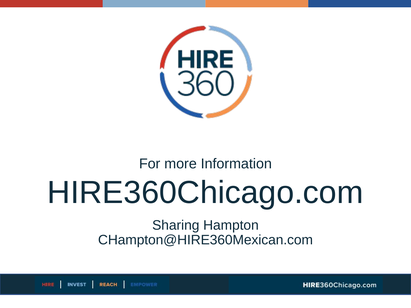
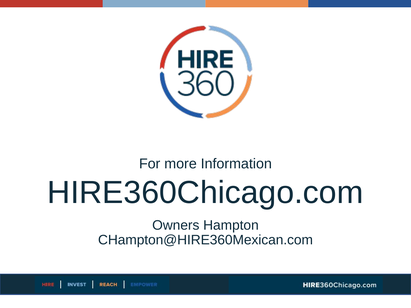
Sharing: Sharing -> Owners (176, 225)
